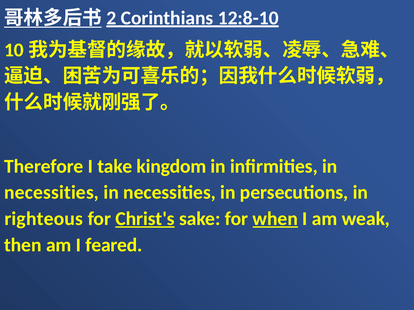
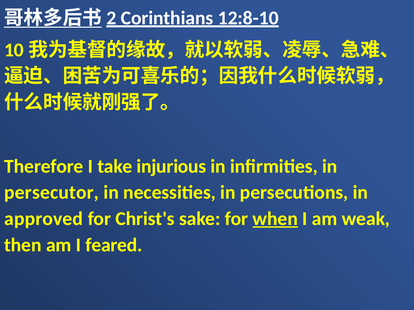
kingdom: kingdom -> injurious (171, 167)
necessities: necessities -> persecutor (52, 193)
righteous: righteous -> approved (44, 219)
Christ's underline: present -> none (145, 219)
